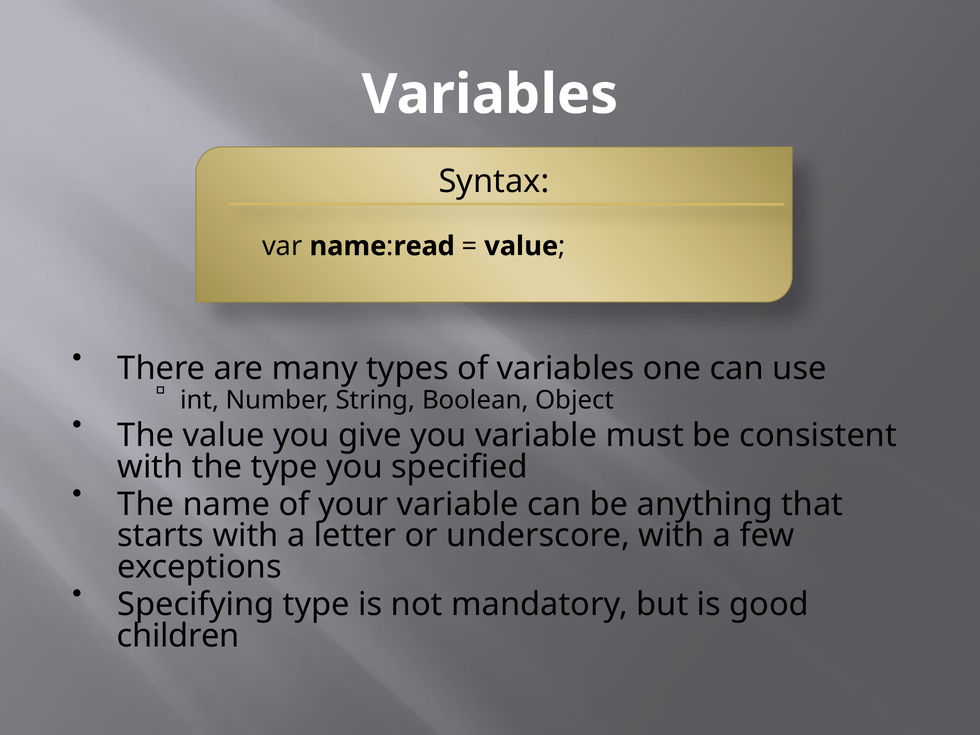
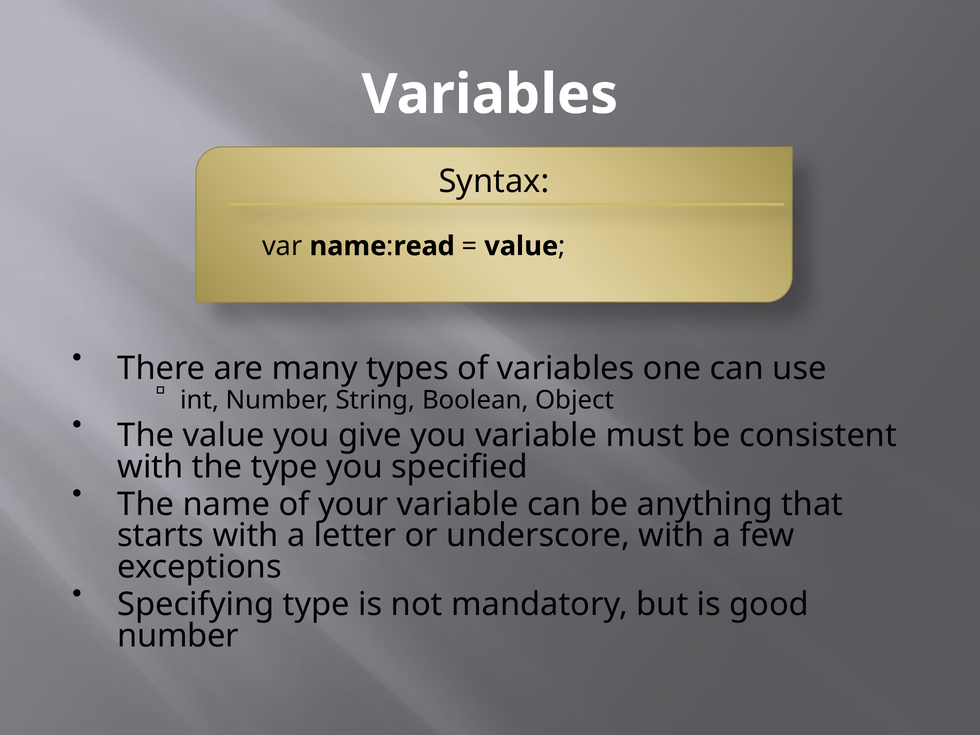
children: children -> number (178, 636)
